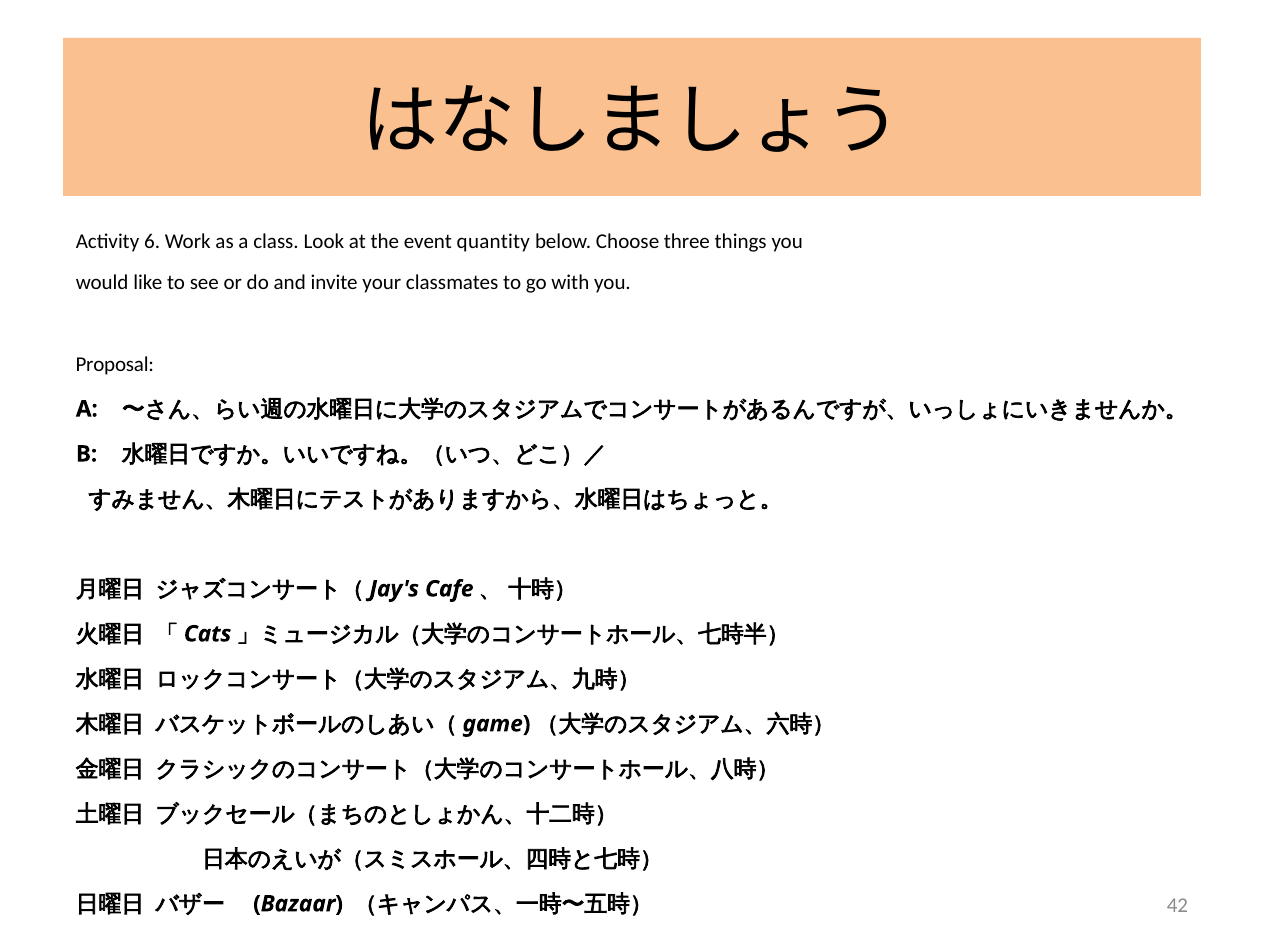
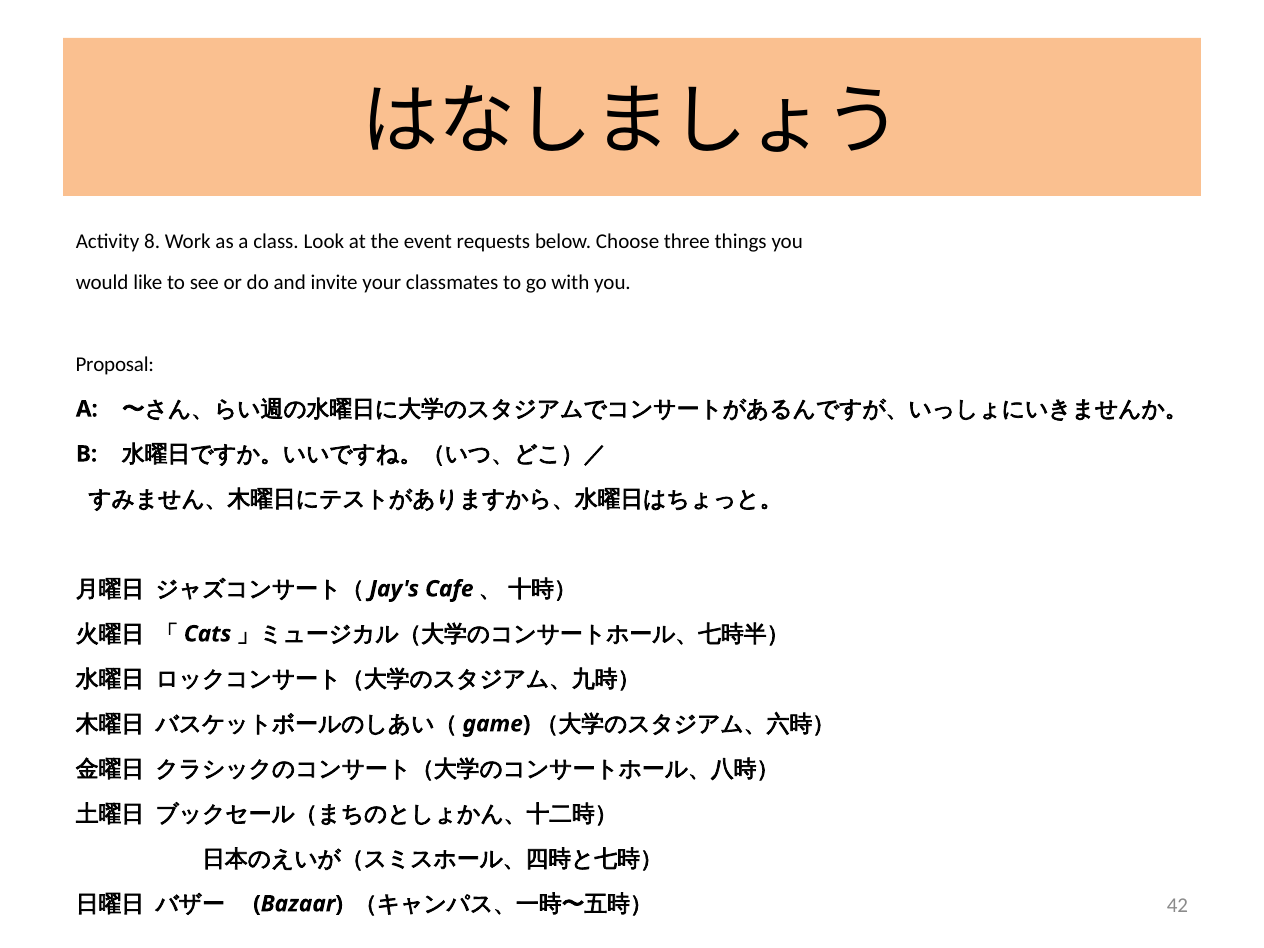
6: 6 -> 8 (152, 242)
quantity: quantity -> requests (493, 242)
